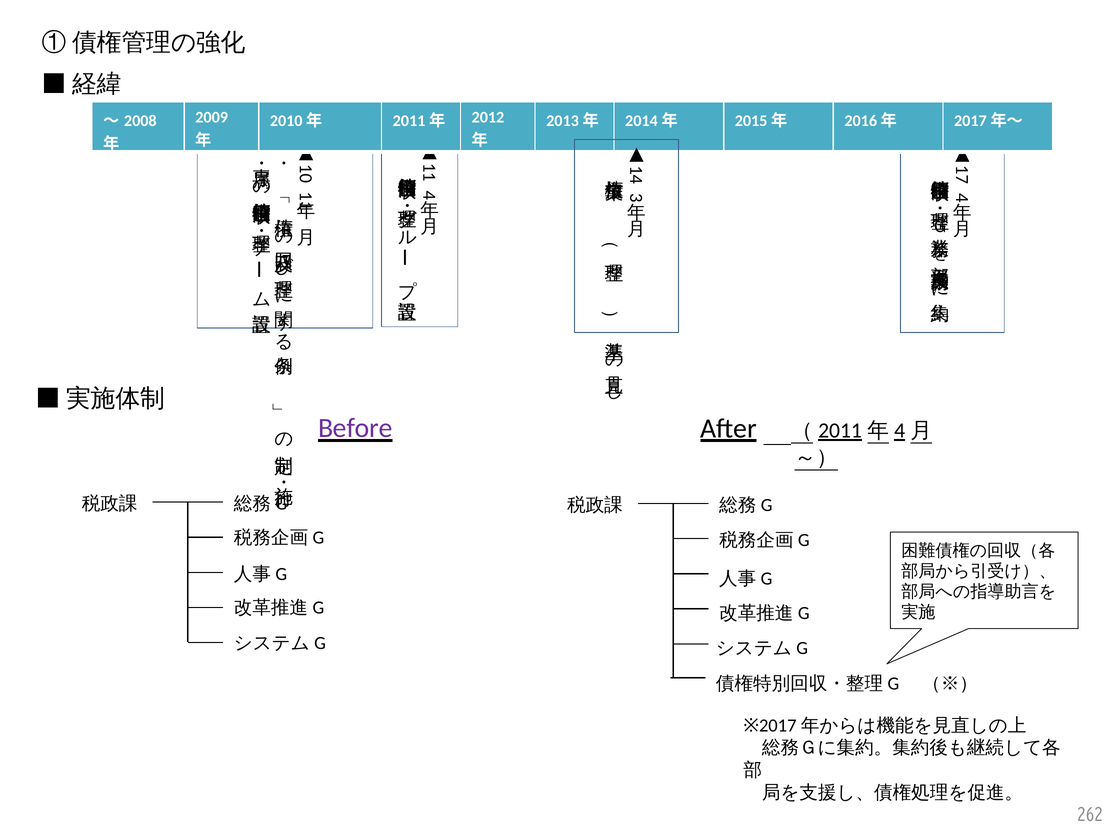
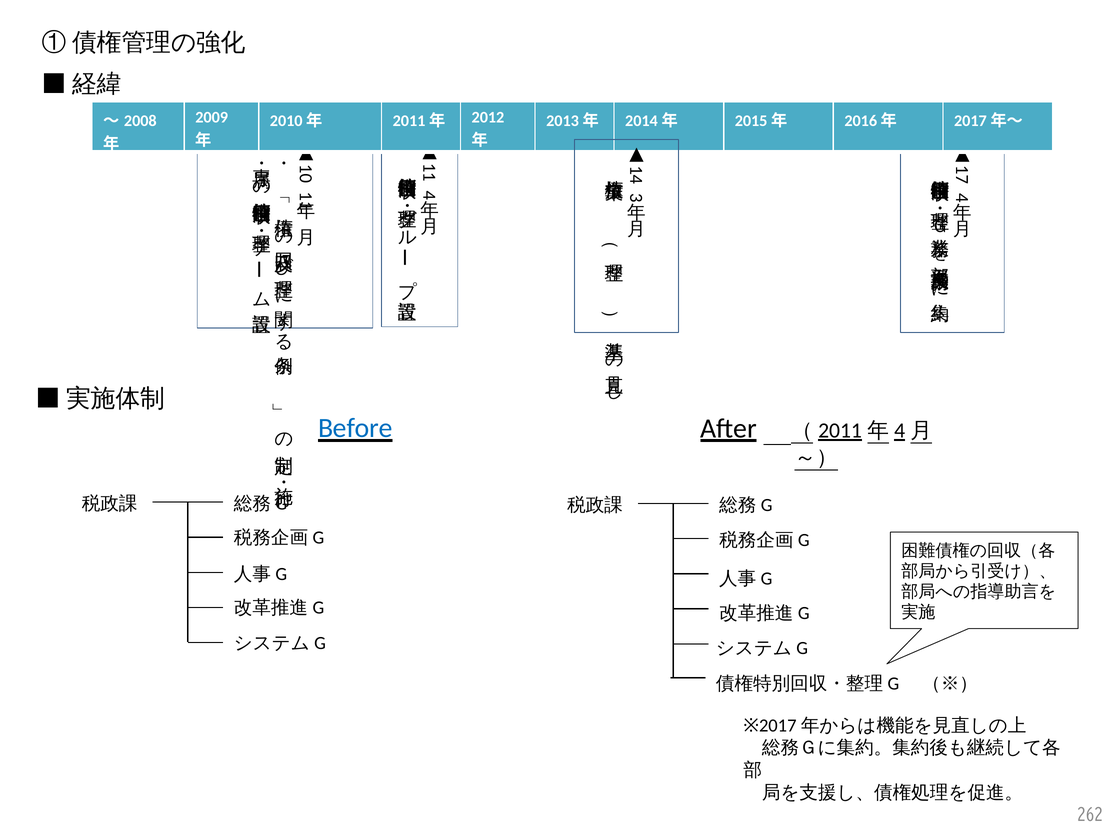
Before colour: purple -> blue (355, 428)
